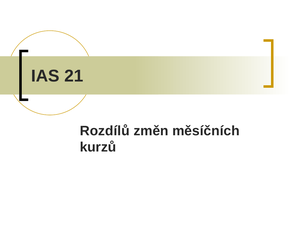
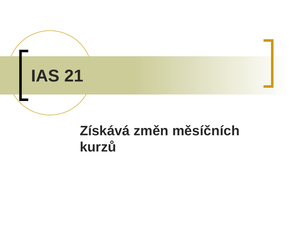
Rozdílů: Rozdílů -> Získává (105, 131)
